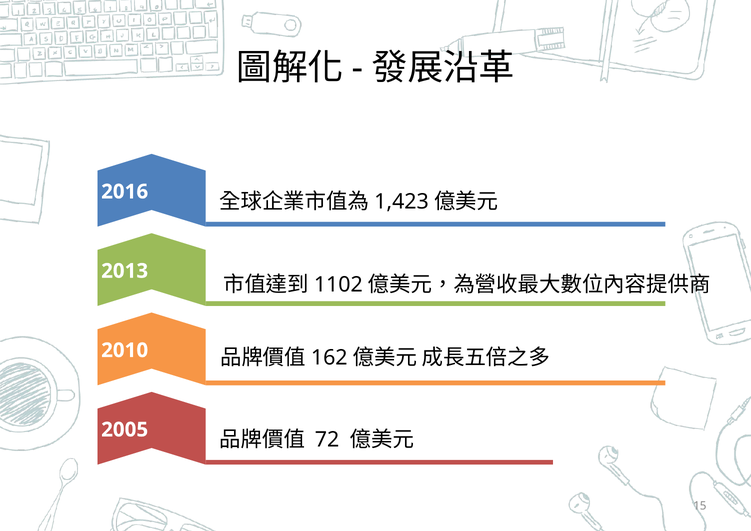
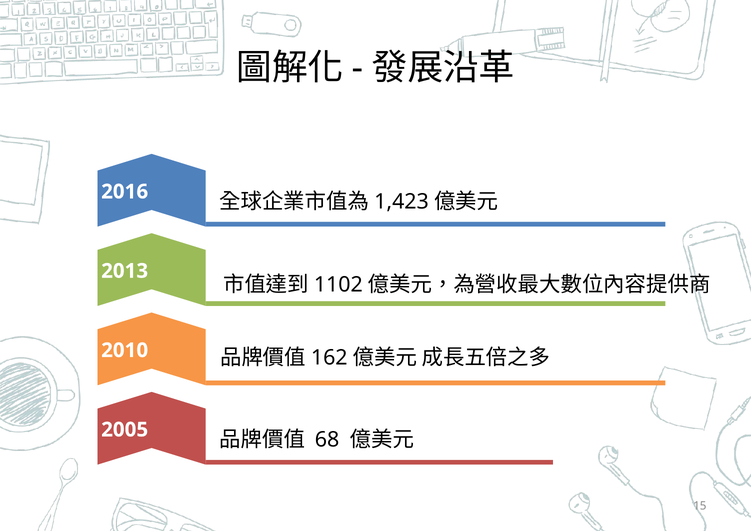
72: 72 -> 68 (327, 440)
